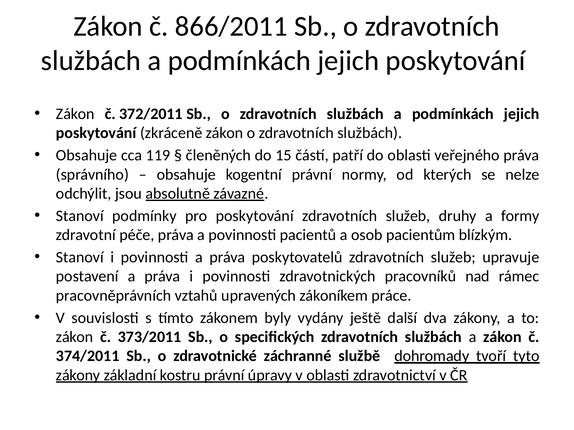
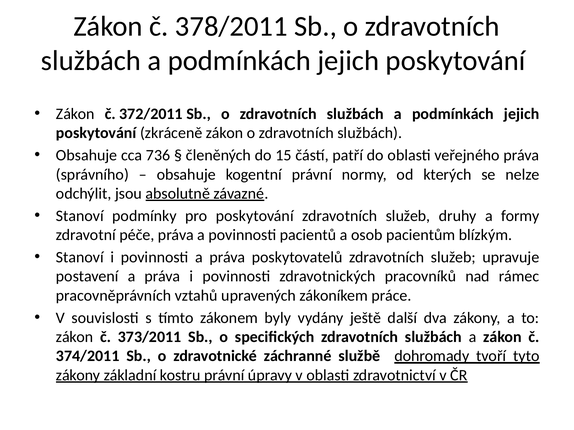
866/2011: 866/2011 -> 378/2011 (231, 26)
119: 119 -> 736 (158, 155)
